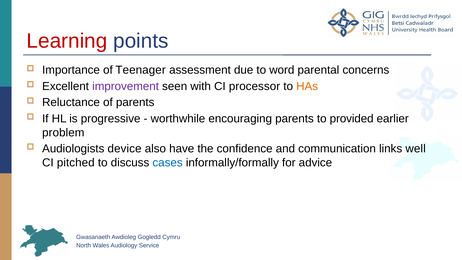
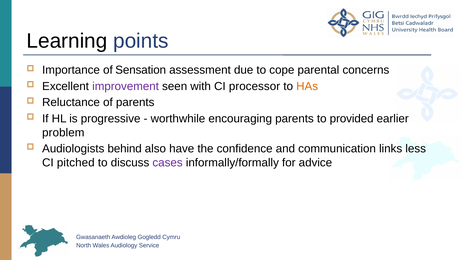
Learning colour: red -> black (67, 41)
Teenager: Teenager -> Sensation (141, 70)
word: word -> cope (282, 70)
device: device -> behind (125, 149)
well: well -> less (416, 149)
cases colour: blue -> purple (168, 162)
